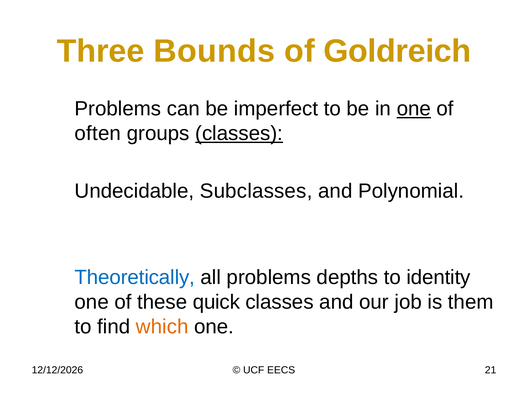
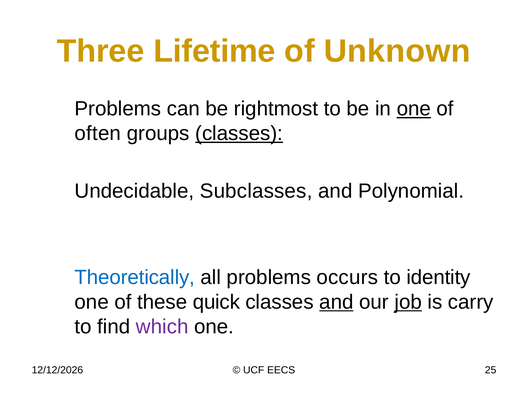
Bounds: Bounds -> Lifetime (214, 51)
Goldreich: Goldreich -> Unknown (397, 51)
imperfect: imperfect -> rightmost (276, 109)
depths: depths -> occurs (347, 277)
and underline: none -> present (336, 302)
job underline: none -> present (408, 302)
them: them -> carry (471, 302)
which colour: orange -> purple (162, 327)
21: 21 -> 25 (491, 370)
